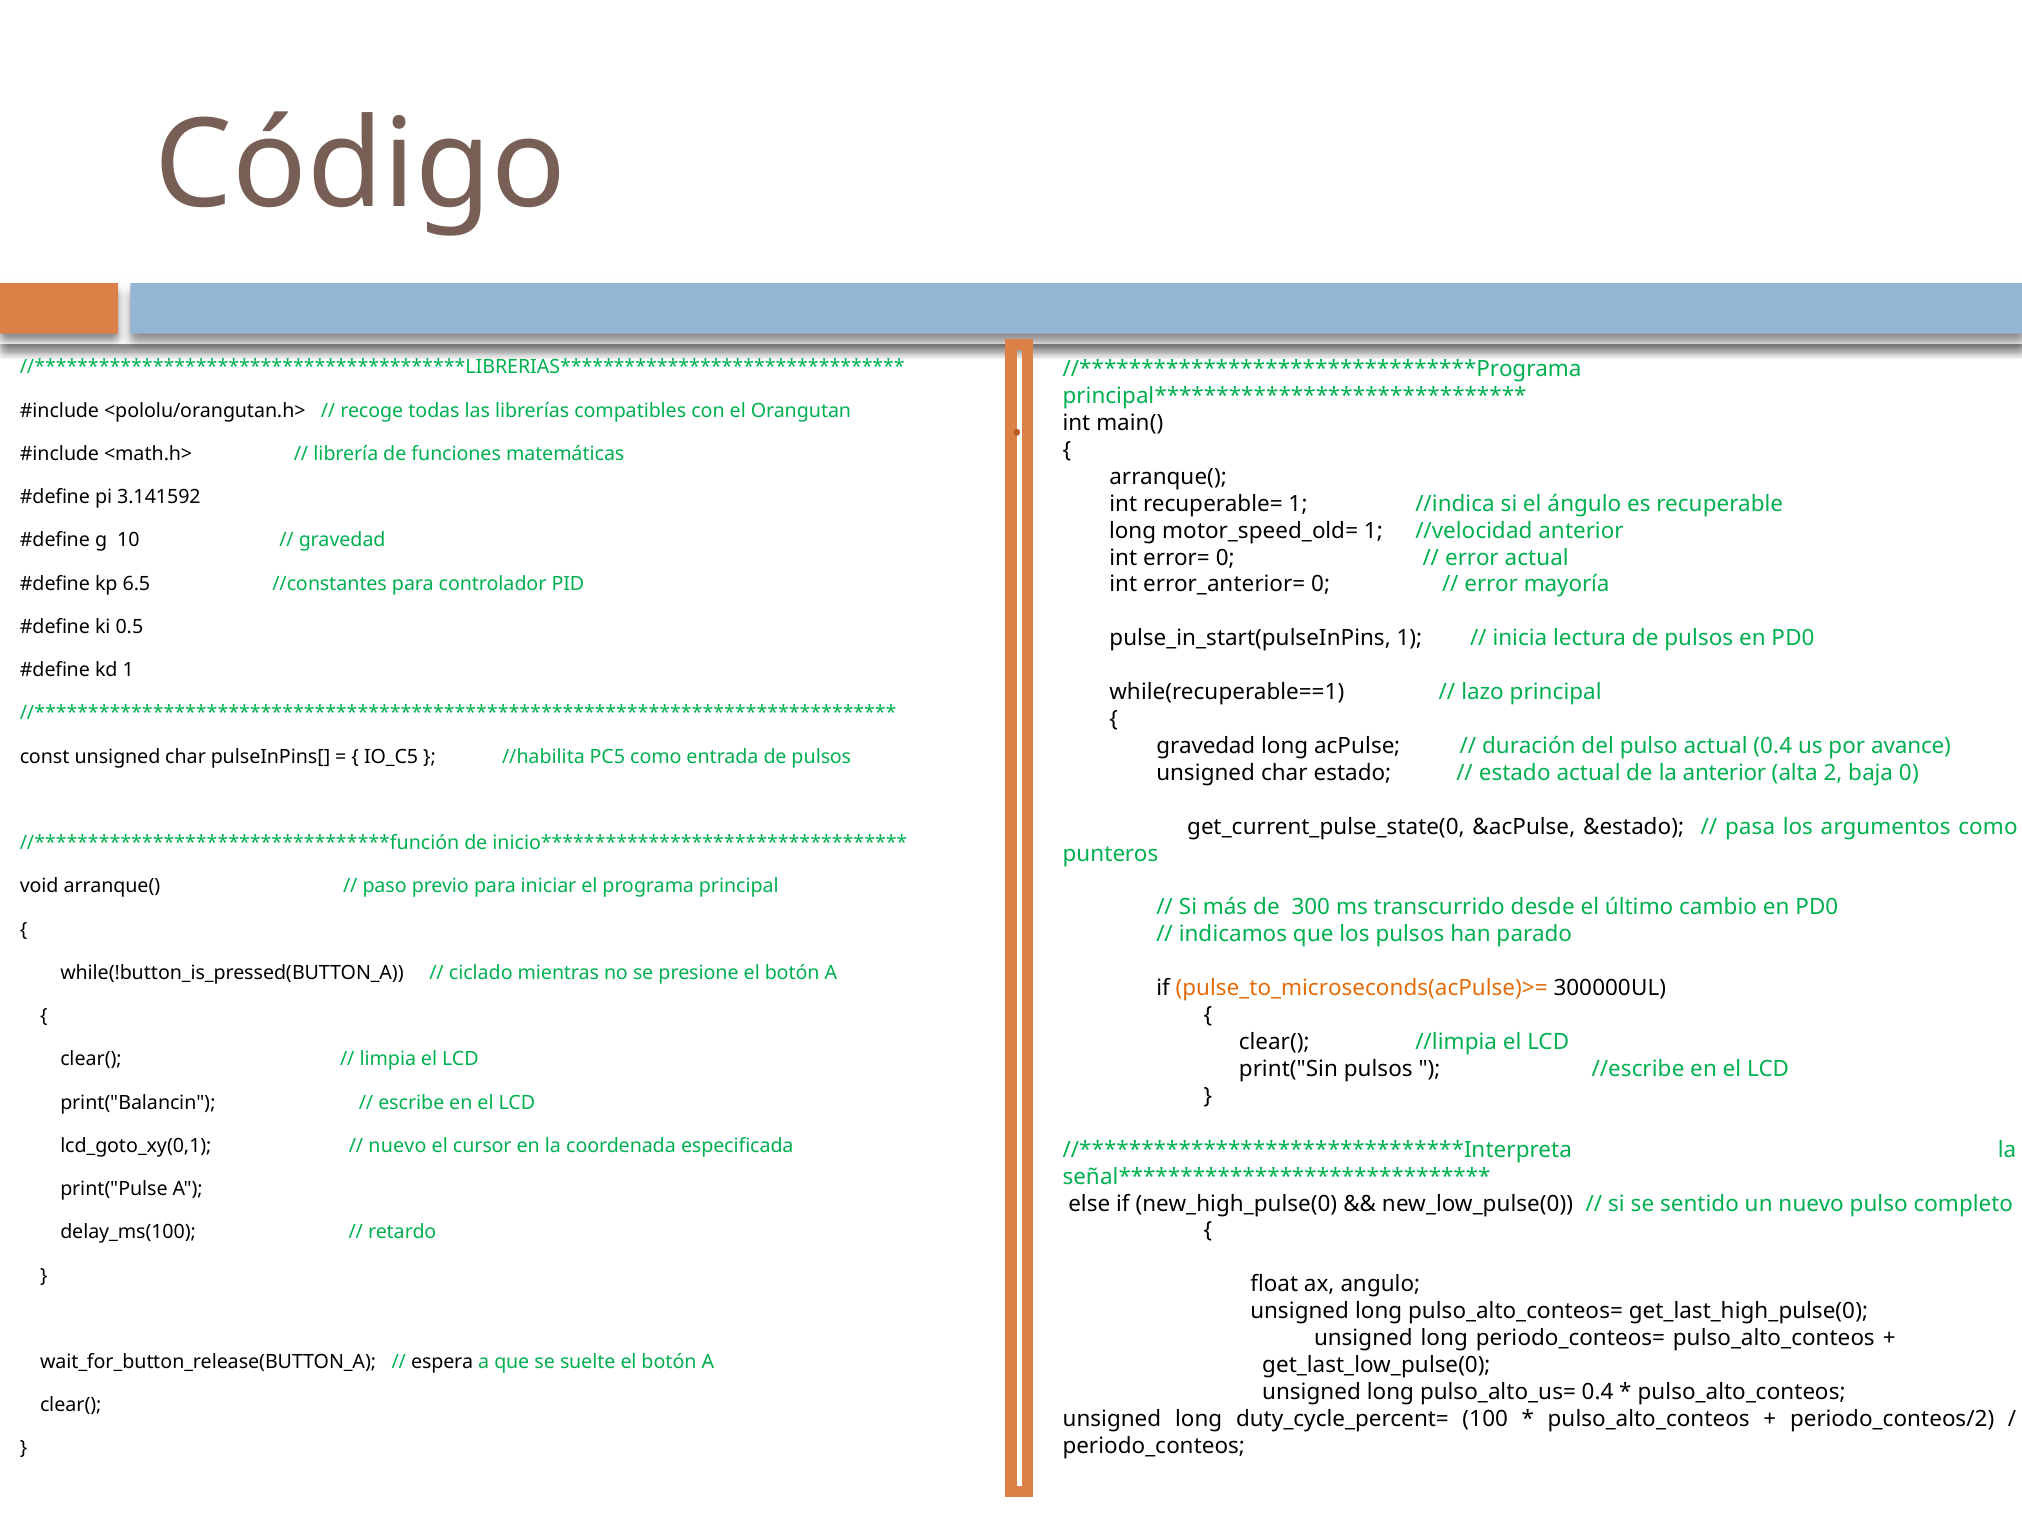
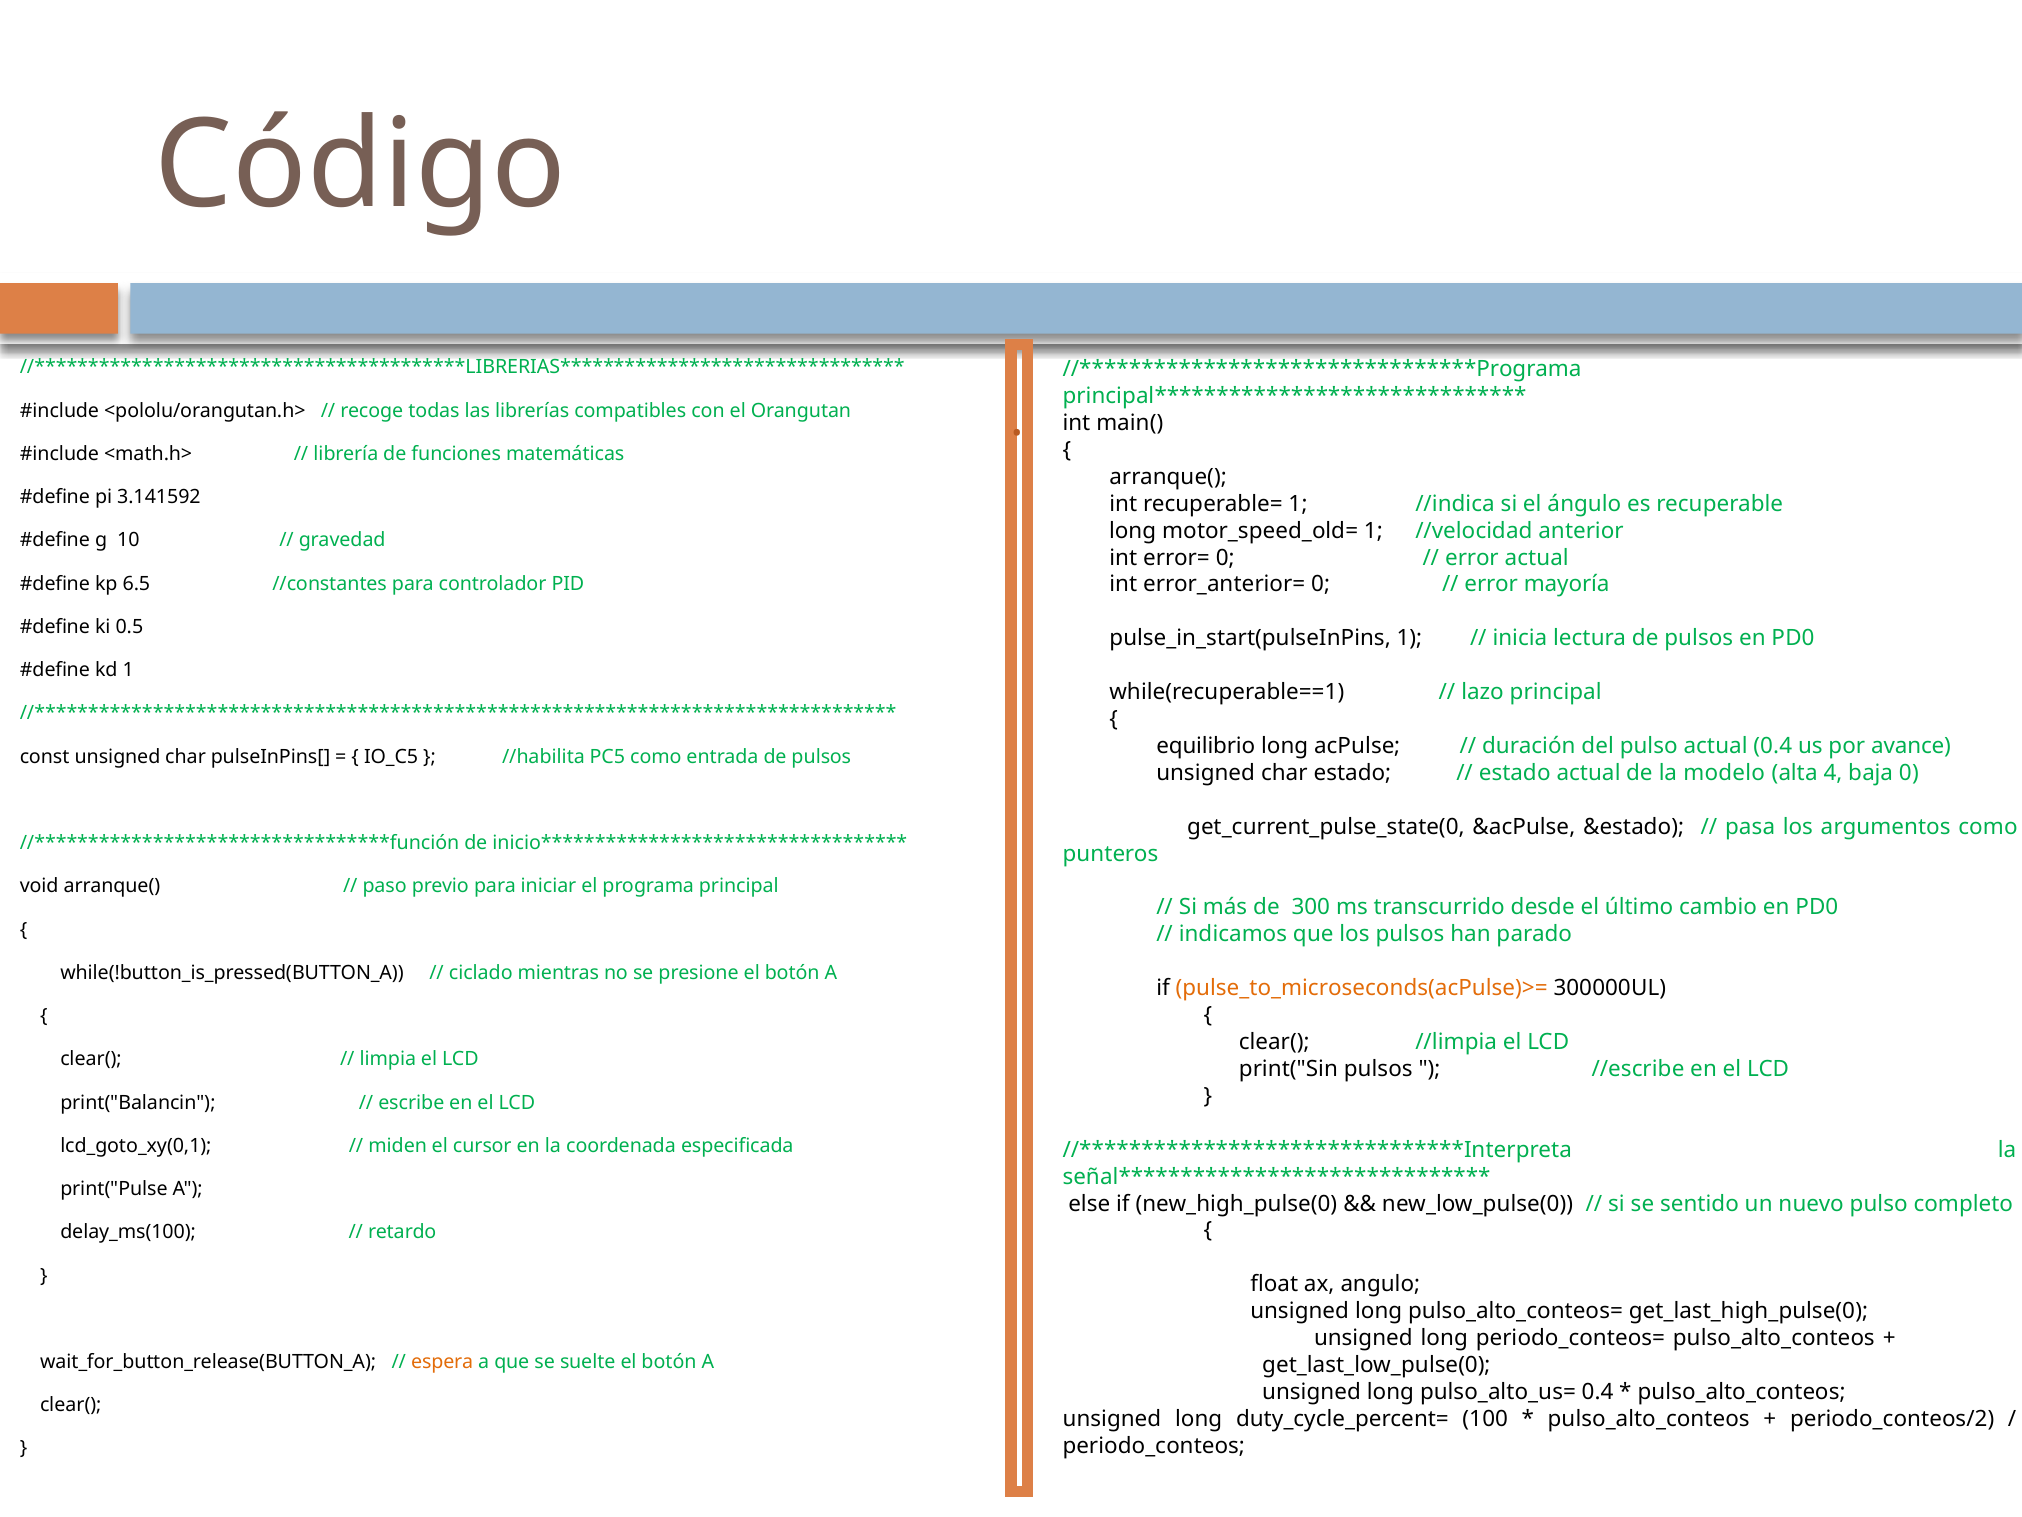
gravedad: gravedad -> equilibrio (1206, 746)
la anterior: anterior -> modelo (1724, 773)
2: 2 -> 4 (1833, 773)
nuevo: nuevo -> miden (398, 1145)
espera colour: black -> orange (442, 1362)
